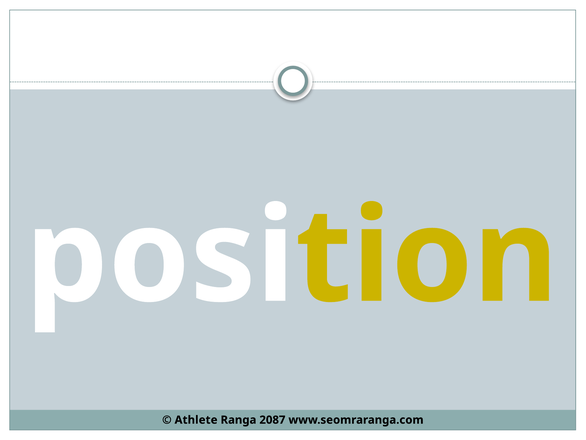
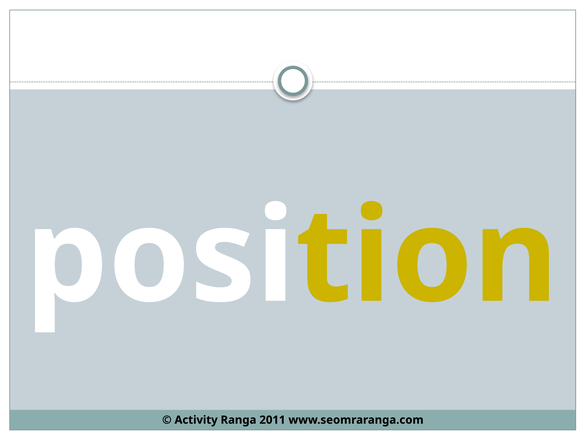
Athlete: Athlete -> Activity (196, 419)
2087: 2087 -> 2011 (272, 419)
